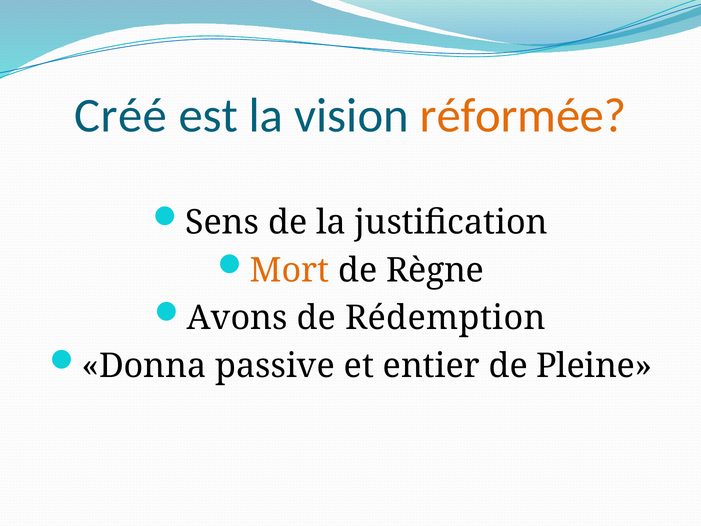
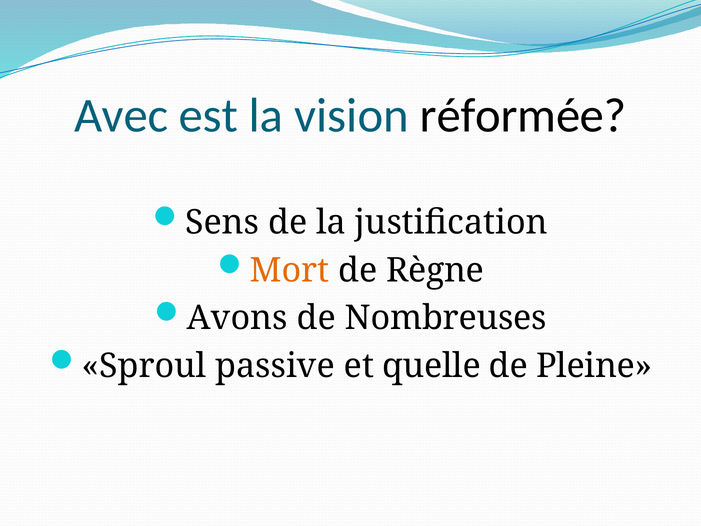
Créé: Créé -> Avec (121, 116)
réformée colour: orange -> black (523, 116)
Rédemption: Rédemption -> Nombreuses (446, 318)
Donna: Donna -> Sproul (144, 366)
entier: entier -> quelle (432, 366)
